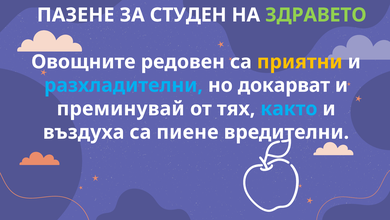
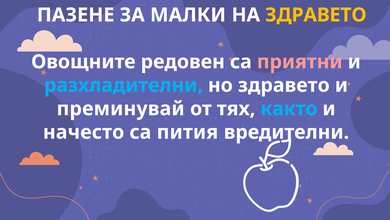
СТУДЕН: СТУДЕН -> МАЛКИ (188, 15)
ЗДРАВЕТО colour: light green -> yellow (316, 15)
приятни colour: yellow -> pink (300, 62)
но докарват: докарват -> здравето (284, 85)
въздуха: въздуха -> начесто (84, 132)
пиене: пиене -> пития (187, 132)
